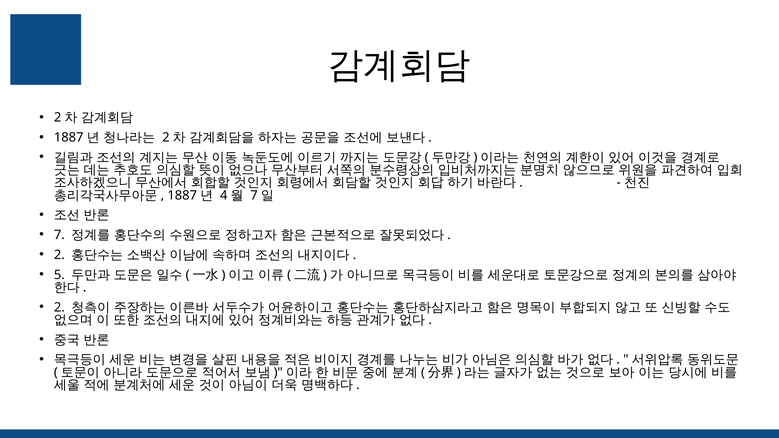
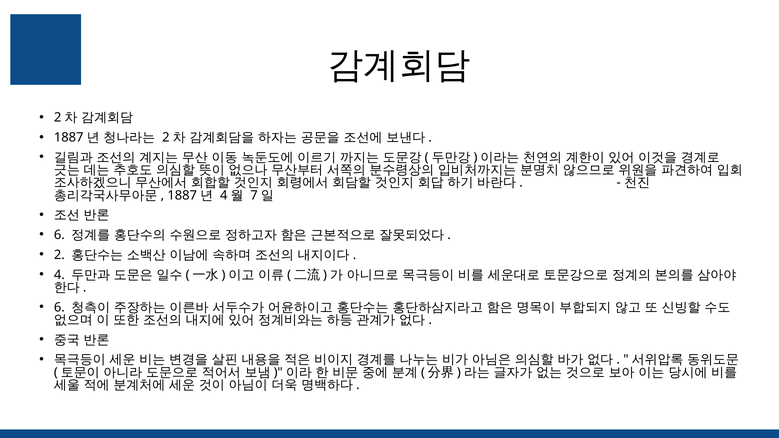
7: 7 -> 6 (59, 235)
5: 5 -> 4 (59, 275)
2: 2 -> 6 (59, 307)
